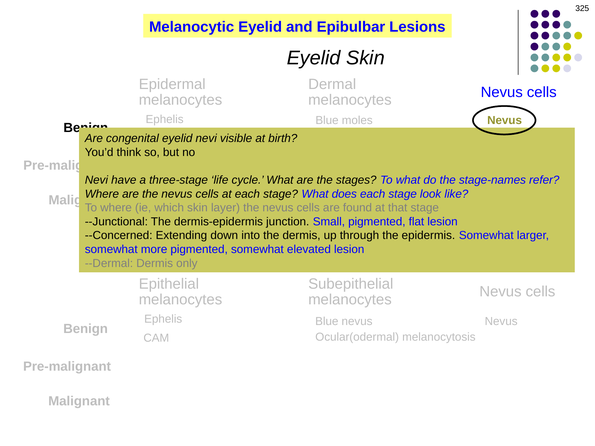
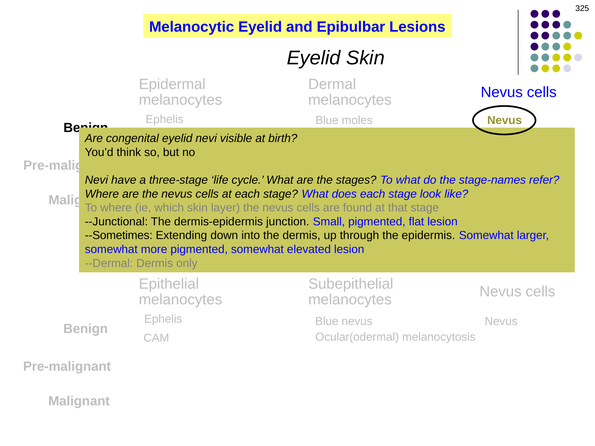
--Concerned: --Concerned -> --Sometimes (119, 236)
